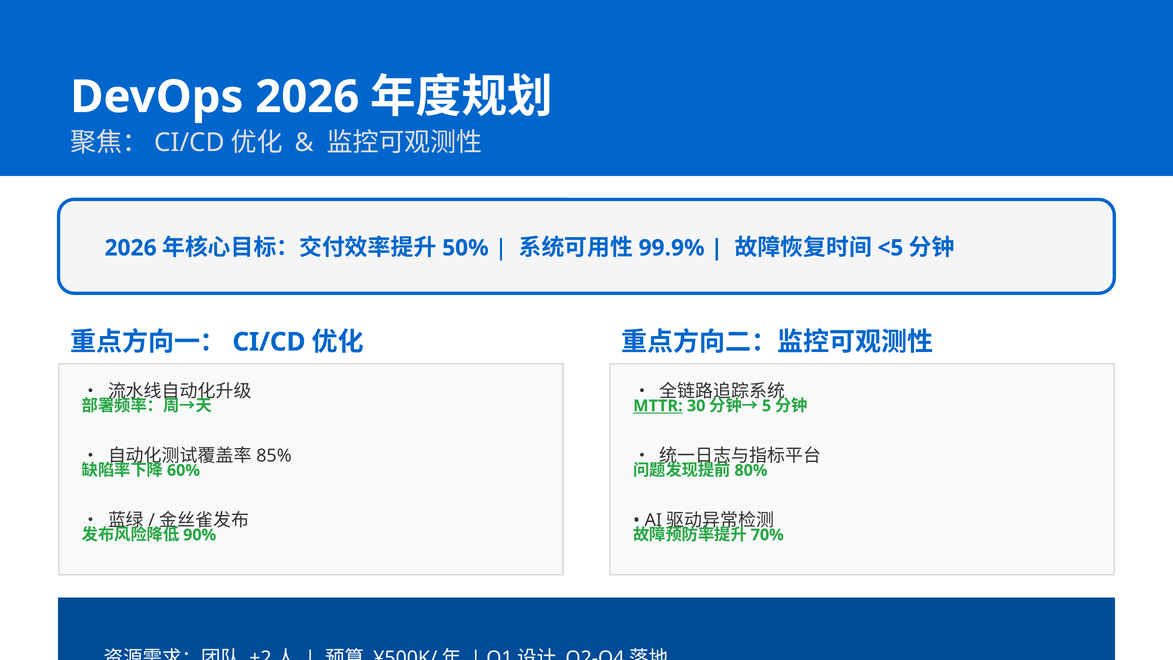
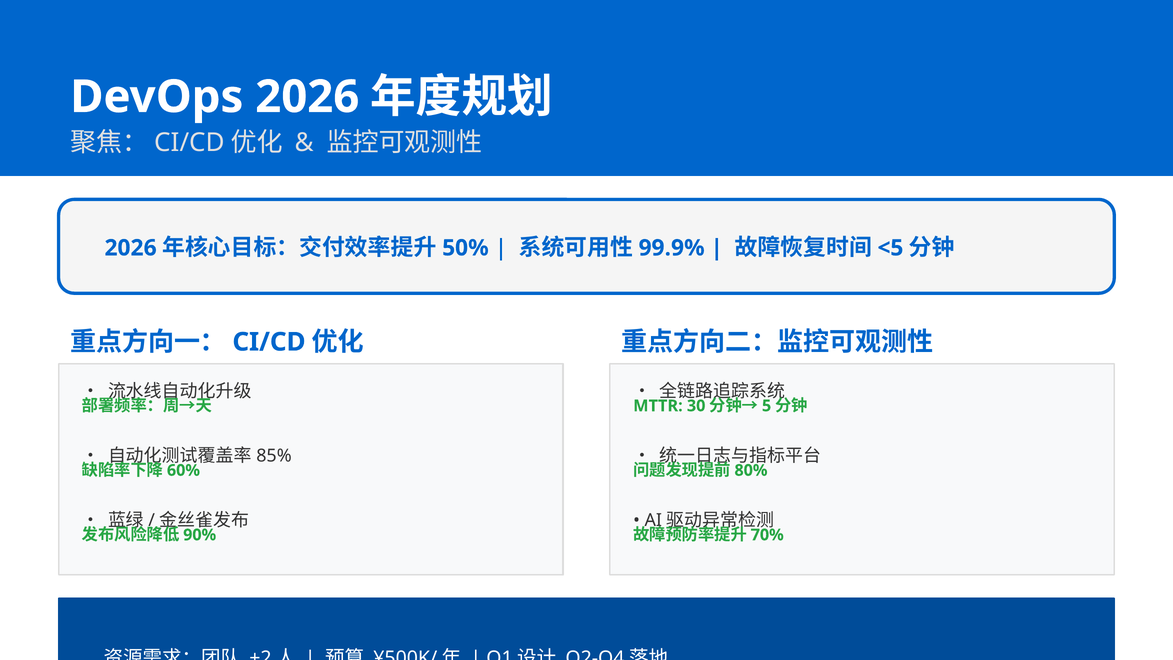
MTTR underline: present -> none (658, 406)
